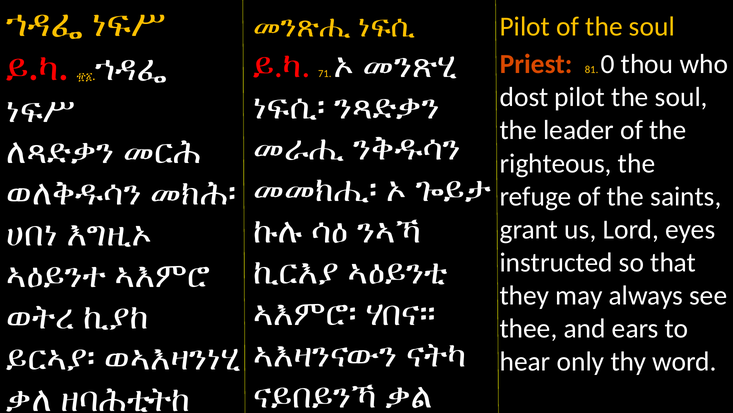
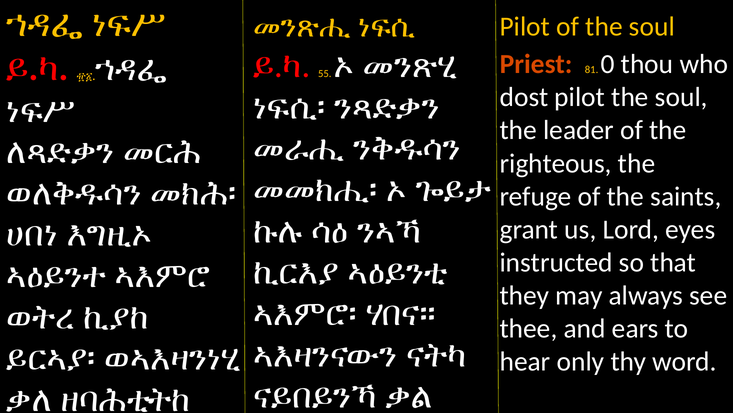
71: 71 -> 55 (325, 74)
